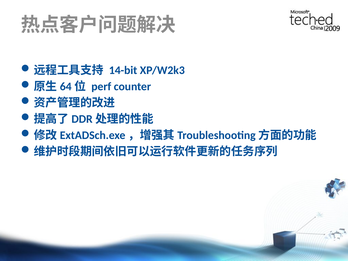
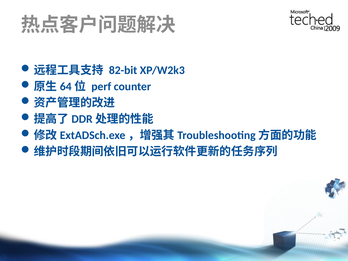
14-bit: 14-bit -> 82-bit (123, 70)
